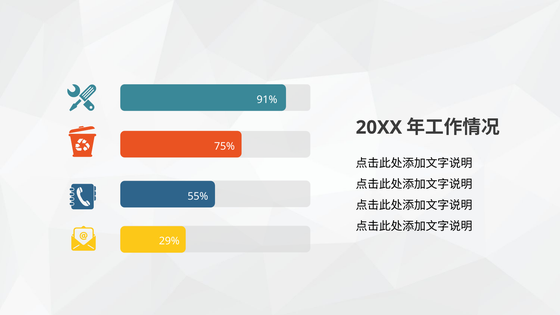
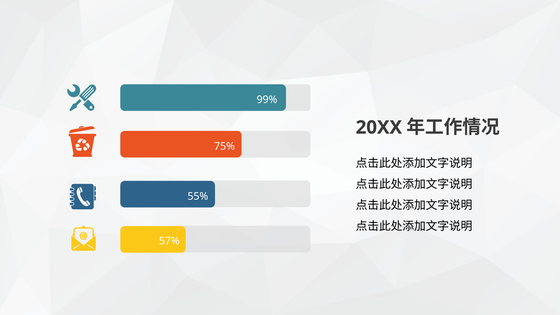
91%: 91% -> 99% (267, 100)
29%: 29% -> 57% (169, 241)
